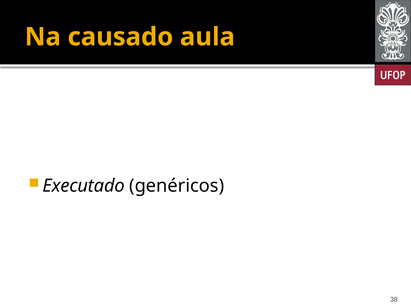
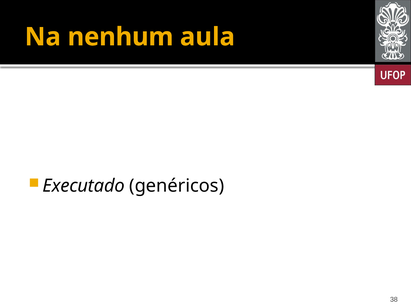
causado: causado -> nenhum (121, 37)
